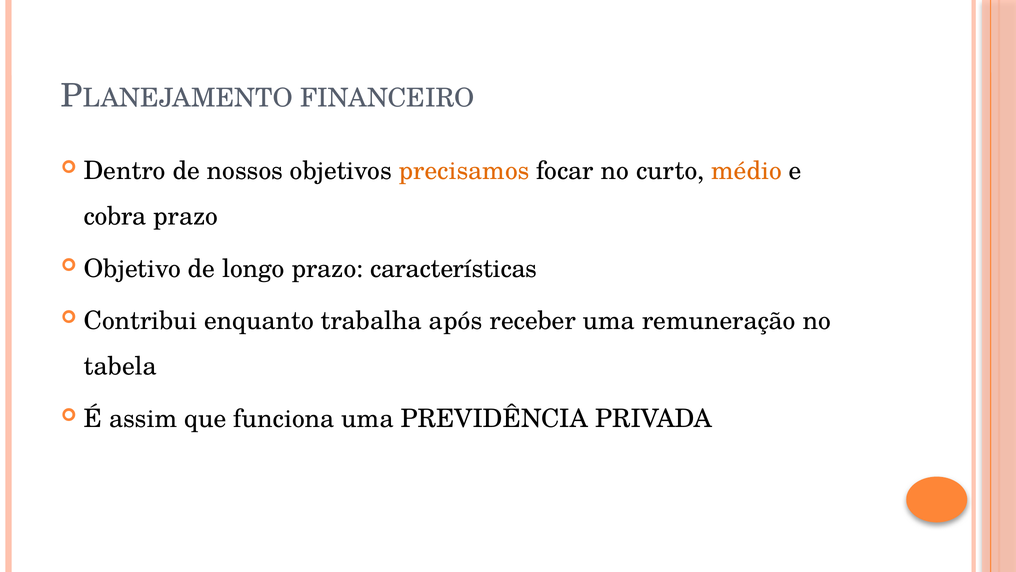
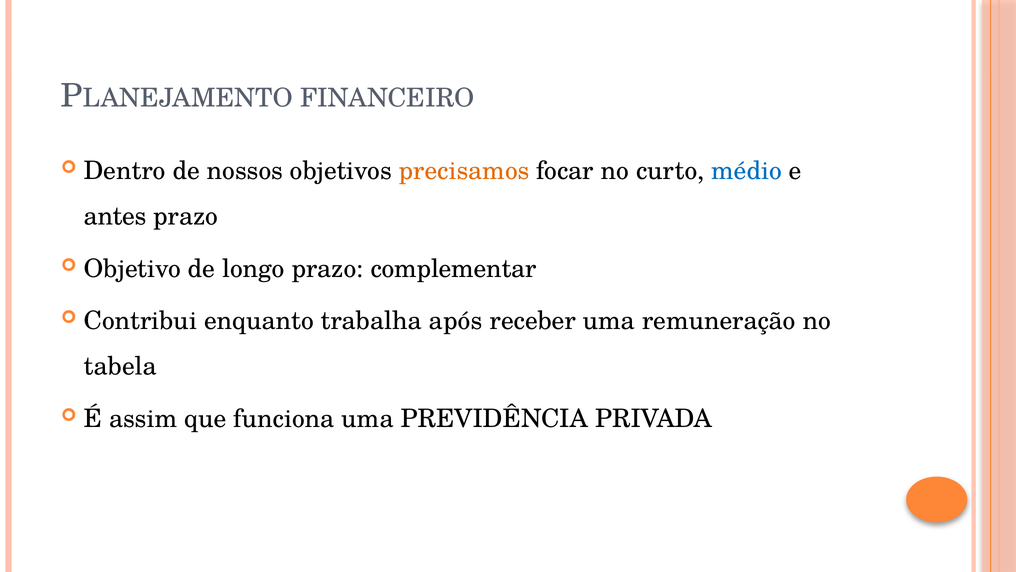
médio colour: orange -> blue (747, 171)
cobra: cobra -> antes (115, 216)
características: características -> complementar (454, 268)
